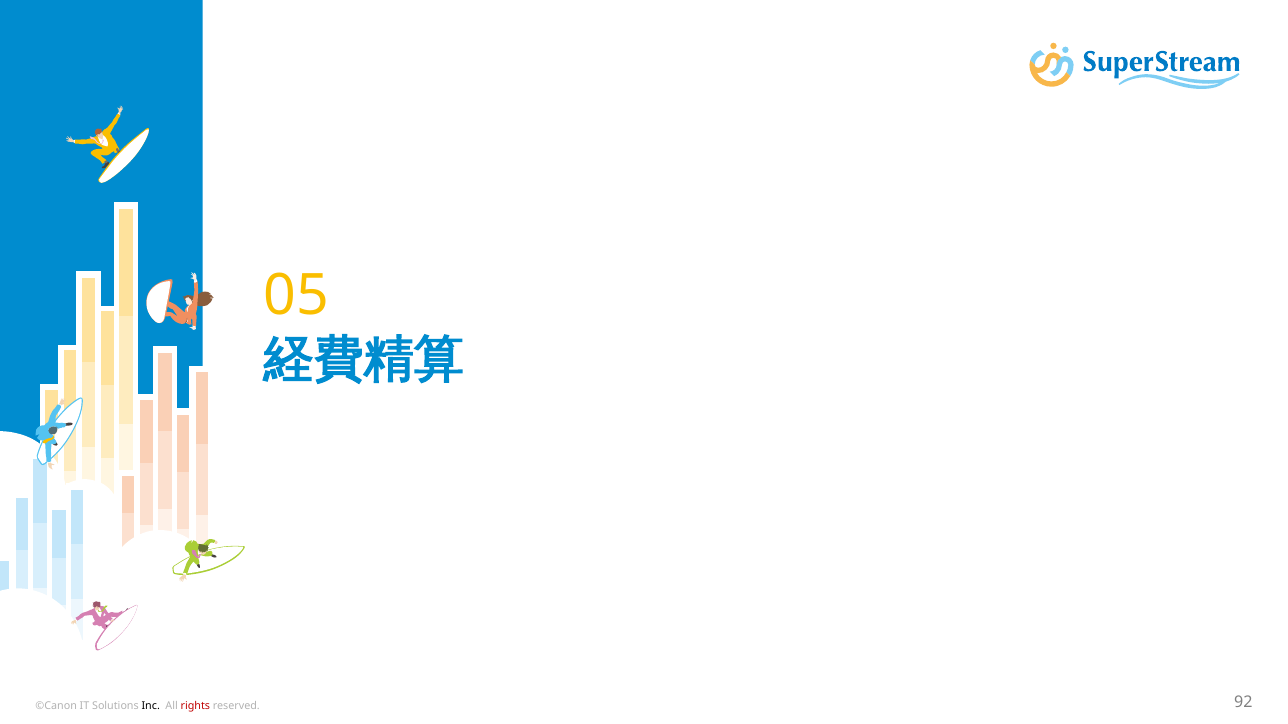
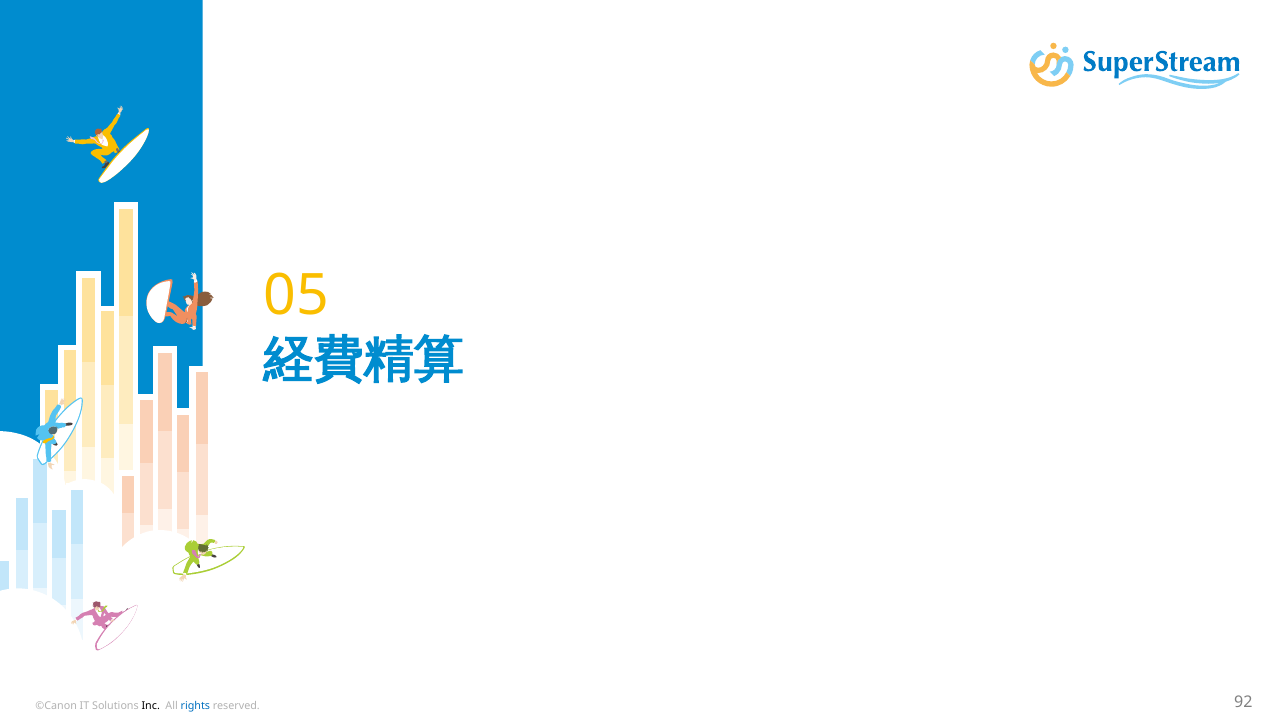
rights colour: red -> blue (195, 706)
